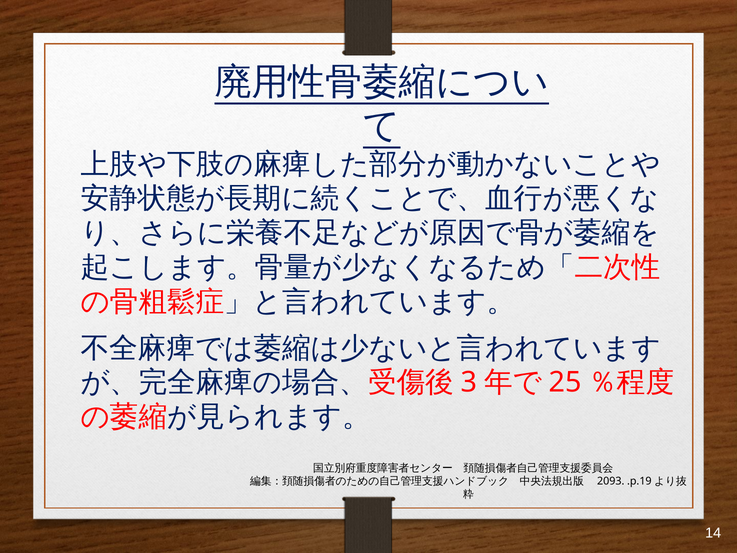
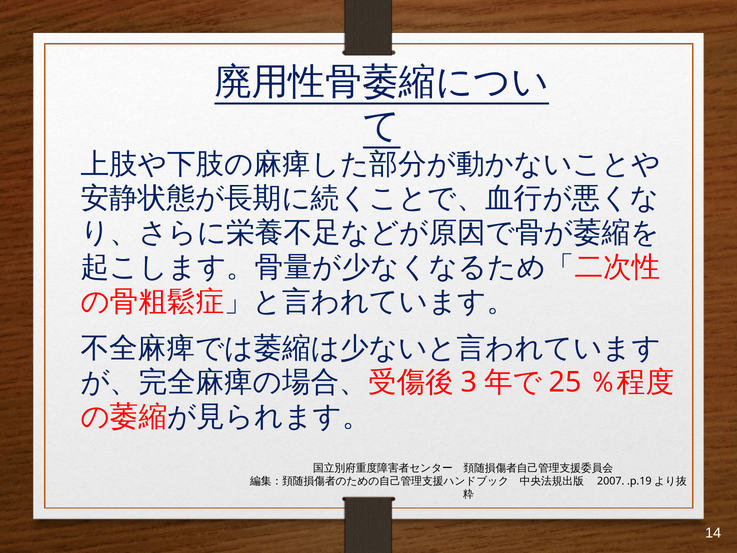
2093: 2093 -> 2007 (611, 481)
